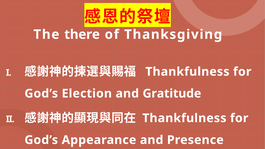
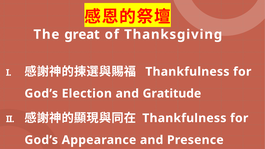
there: there -> great (82, 34)
